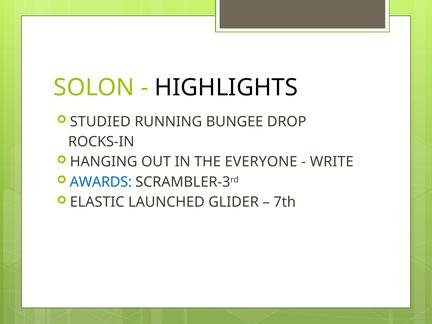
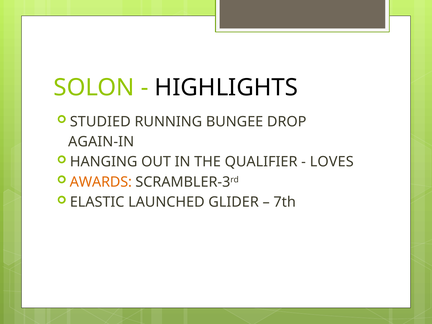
ROCKS-IN: ROCKS-IN -> AGAIN-IN (101, 142)
EVERYONE: EVERYONE -> QUALIFIER (261, 162)
WRITE: WRITE -> LOVES (332, 162)
AWARDS colour: blue -> orange (101, 182)
